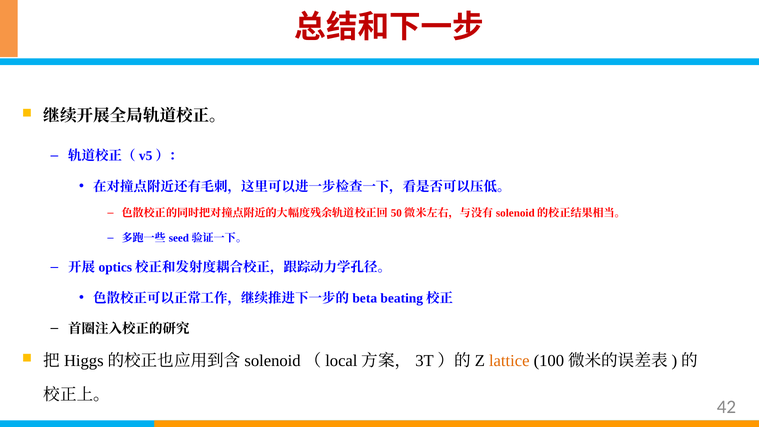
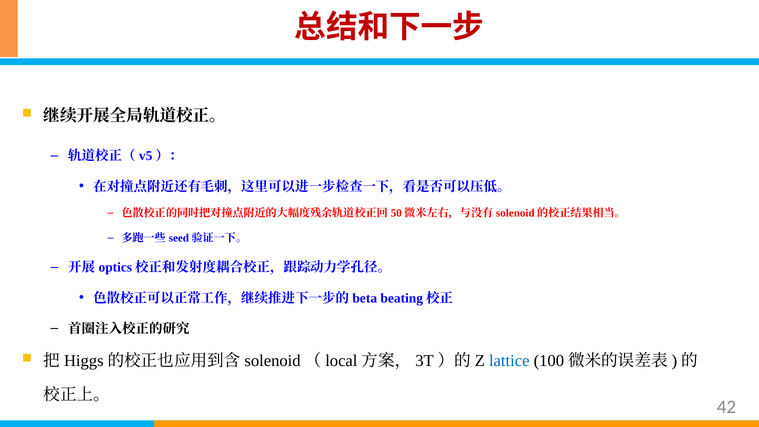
lattice colour: orange -> blue (509, 361)
